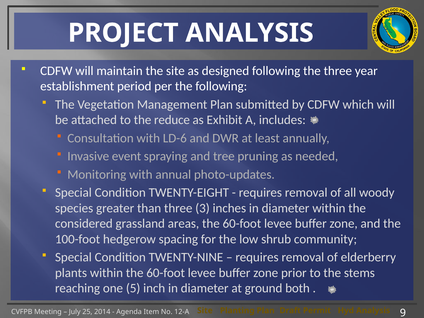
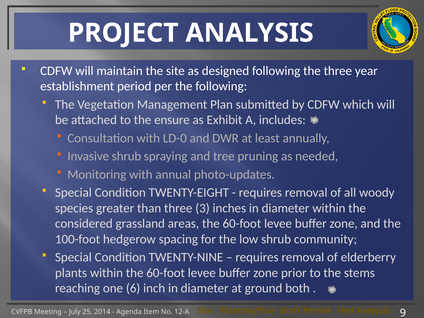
reduce: reduce -> ensure (172, 120)
LD-6: LD-6 -> LD-0 (175, 138)
Invasive event: event -> shrub (127, 156)
5: 5 -> 6 (133, 288)
